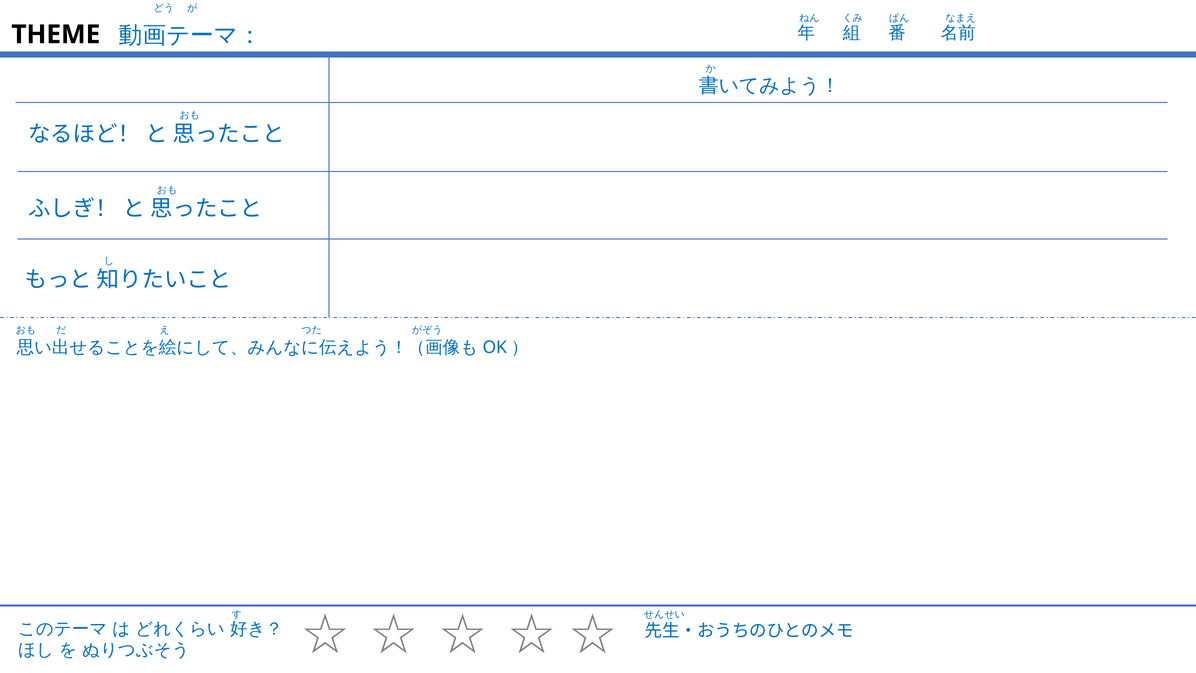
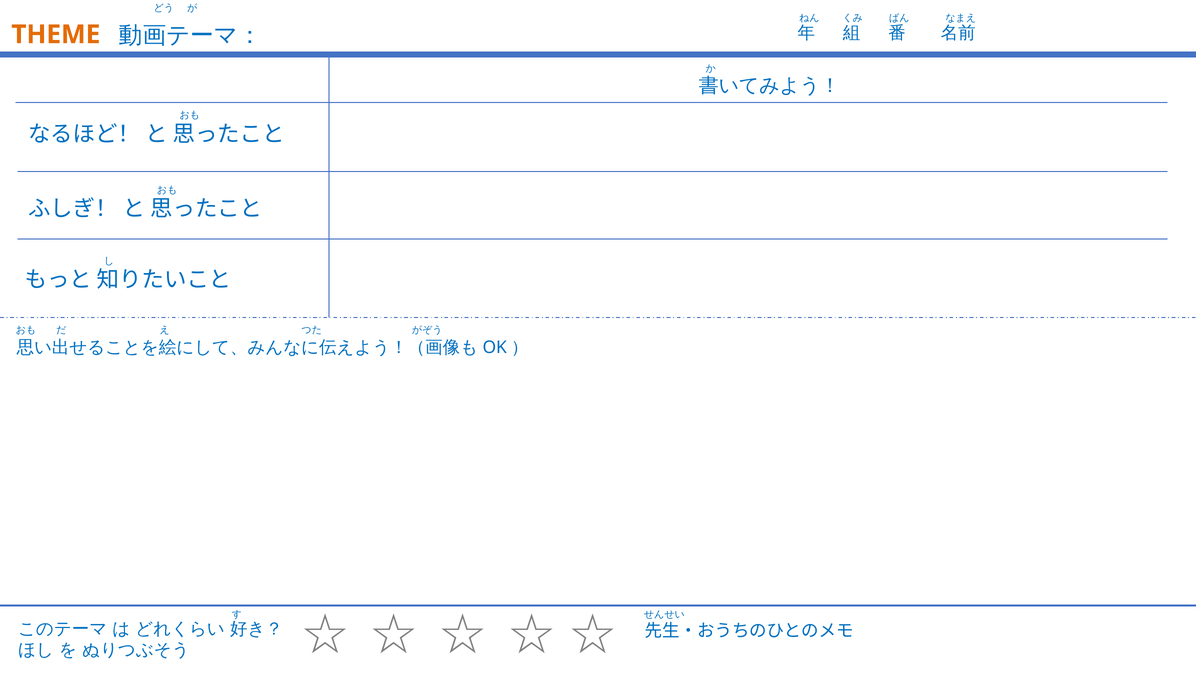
THEME colour: black -> orange (56, 35)
